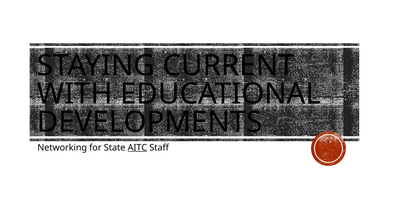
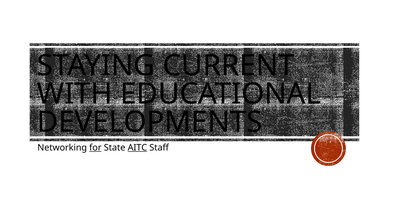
for underline: none -> present (95, 148)
